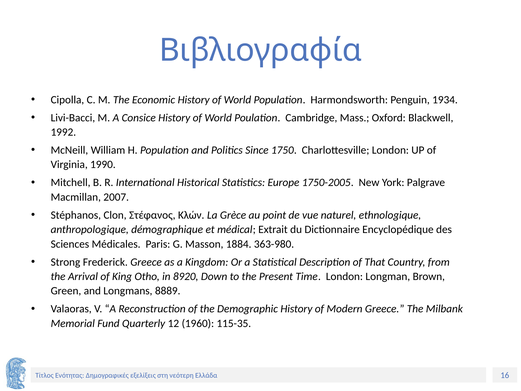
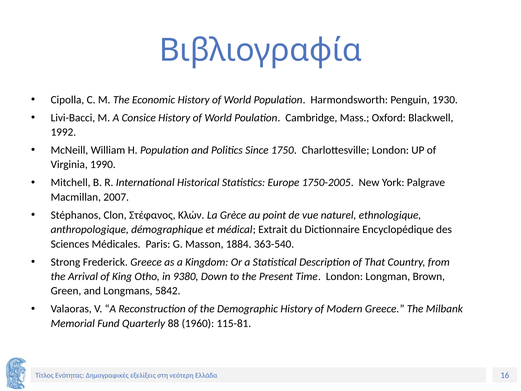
1934: 1934 -> 1930 (445, 100)
363-980: 363-980 -> 363-540 (274, 244)
8920: 8920 -> 9380 (186, 276)
8889: 8889 -> 5842 (168, 291)
12: 12 -> 88 (173, 323)
115-35: 115-35 -> 115-81 (234, 323)
